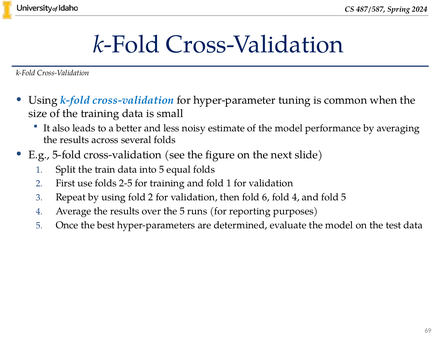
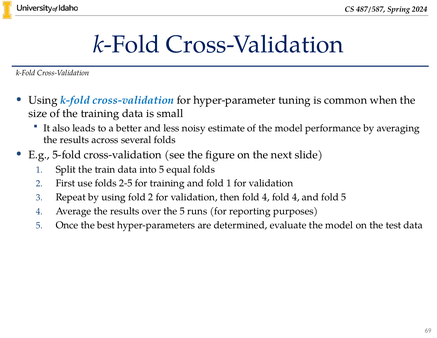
then fold 6: 6 -> 4 (266, 197)
